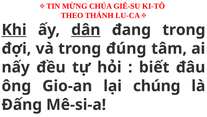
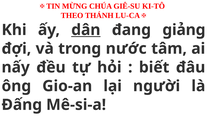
Khi underline: present -> none (14, 30)
đang trong: trong -> giảng (184, 30)
đúng: đúng -> nước (126, 48)
chúng: chúng -> người (157, 86)
